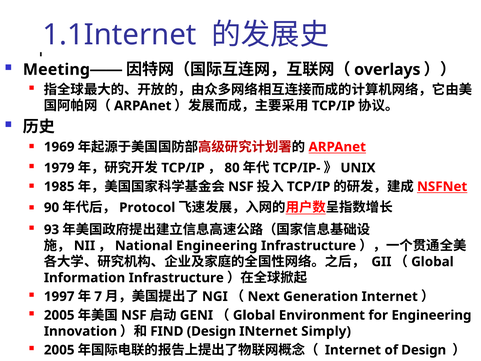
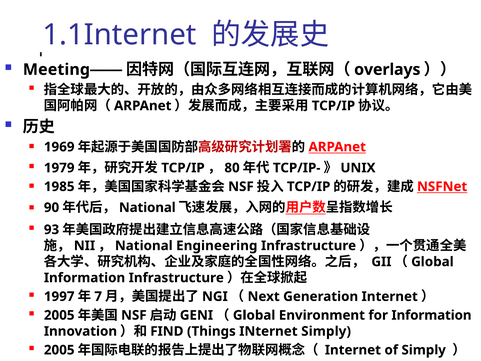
Protocol: Protocol -> National (147, 207)
for Engineering: Engineering -> Information (431, 315)
Design: Design -> Things (211, 331)
of Design: Design -> Simply (424, 350)
